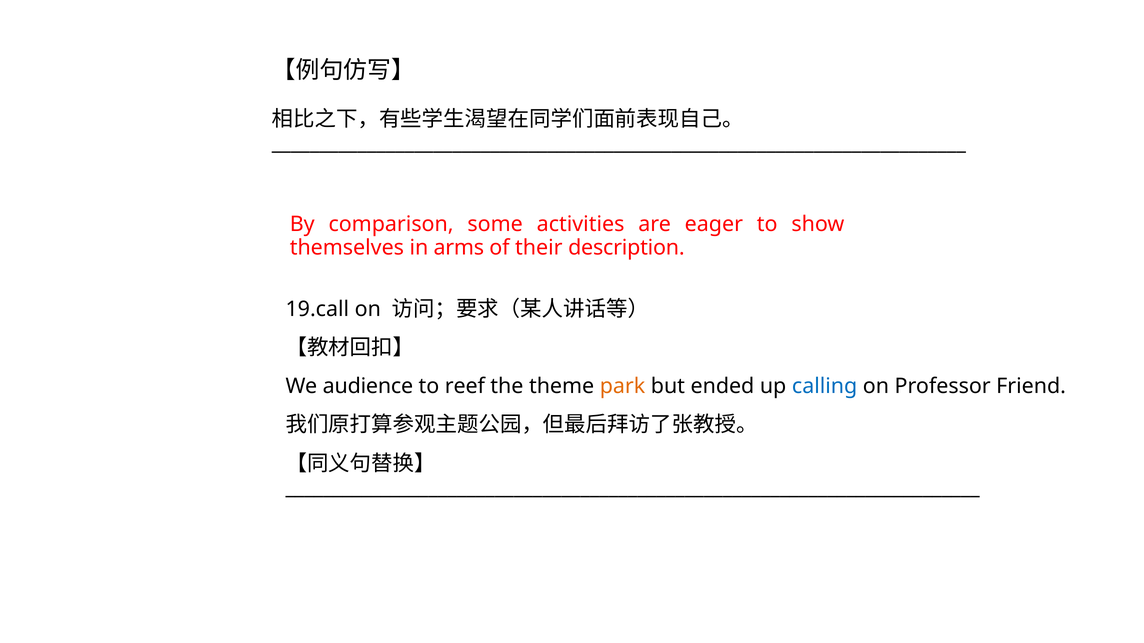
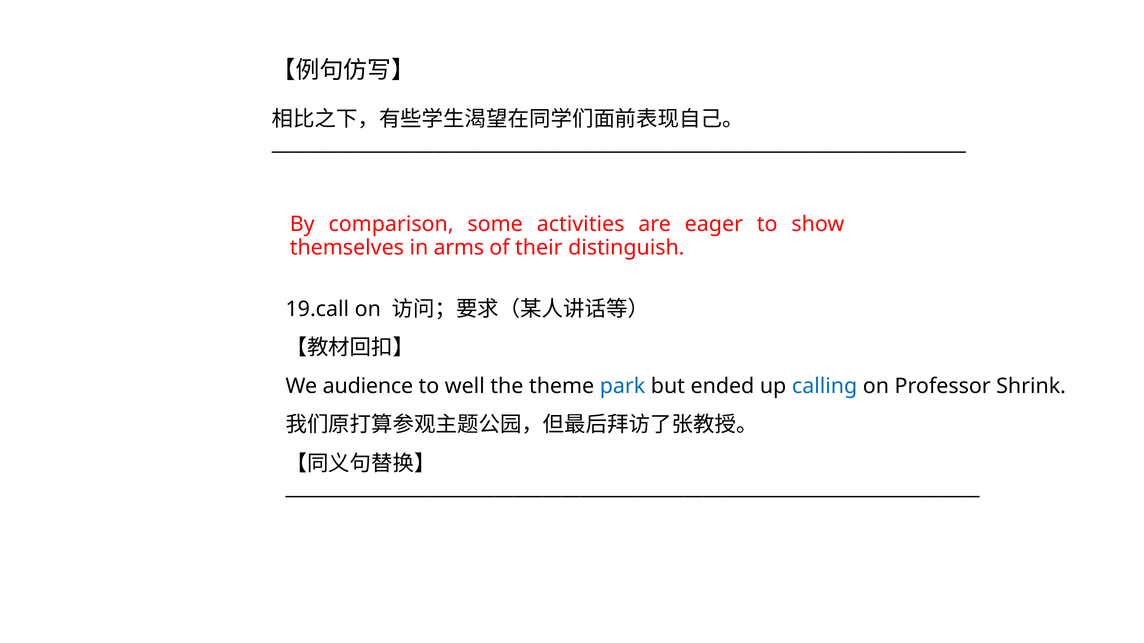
description: description -> distinguish (626, 248)
reef: reef -> well (465, 387)
park colour: orange -> blue (623, 387)
Friend: Friend -> Shrink (1031, 387)
